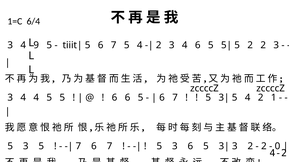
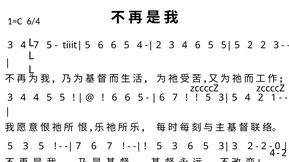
4 9: 9 -> 7 (36, 45)
5 6 7: 7 -> 6 (114, 45)
